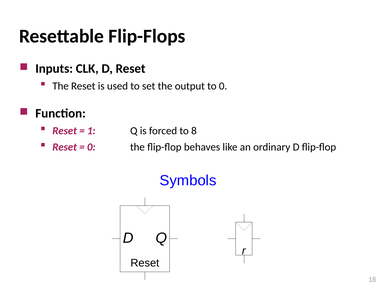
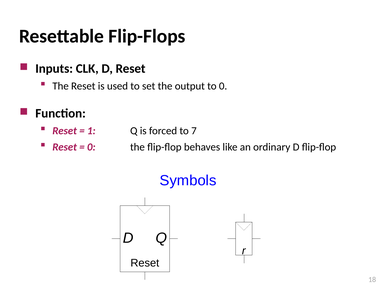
8: 8 -> 7 (194, 131)
